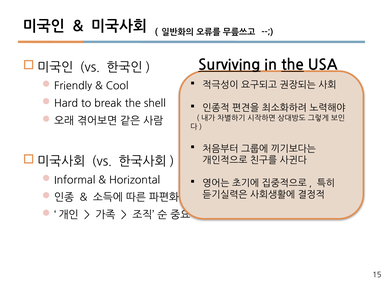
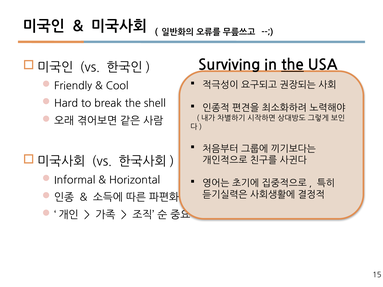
Surviving underline: present -> none (229, 65)
